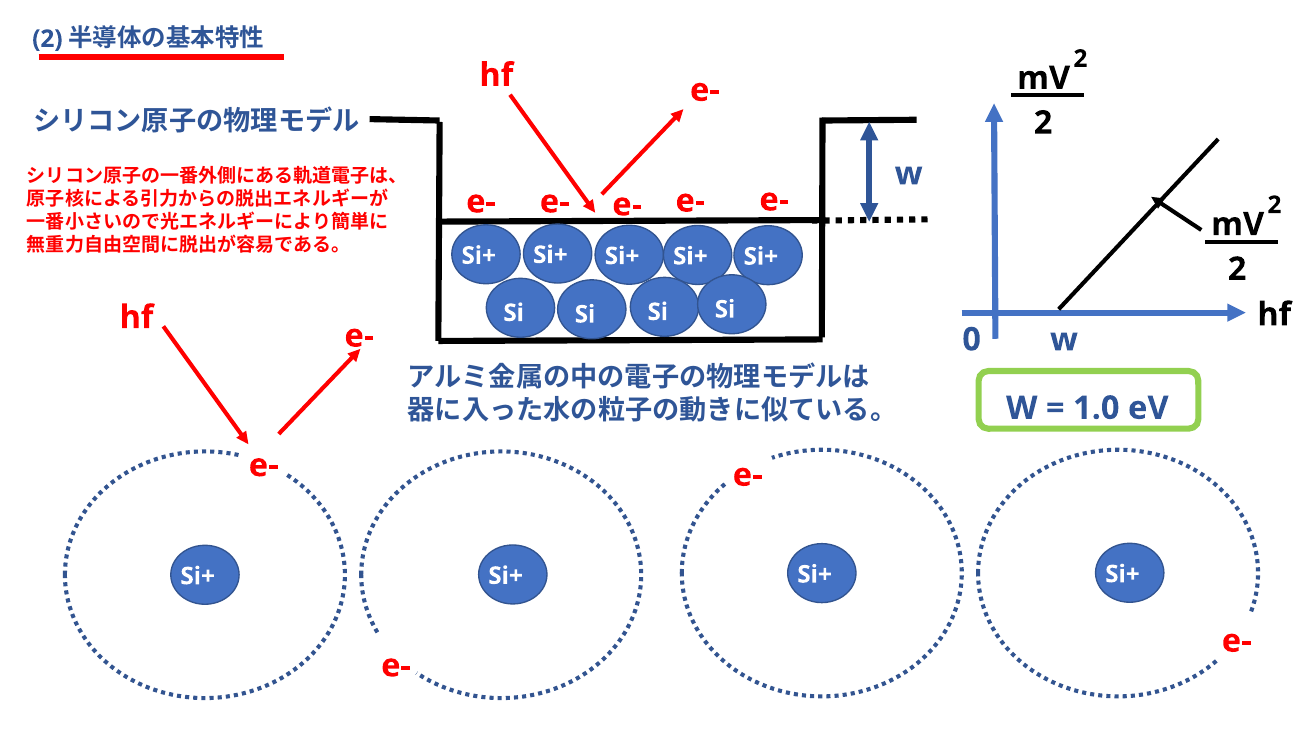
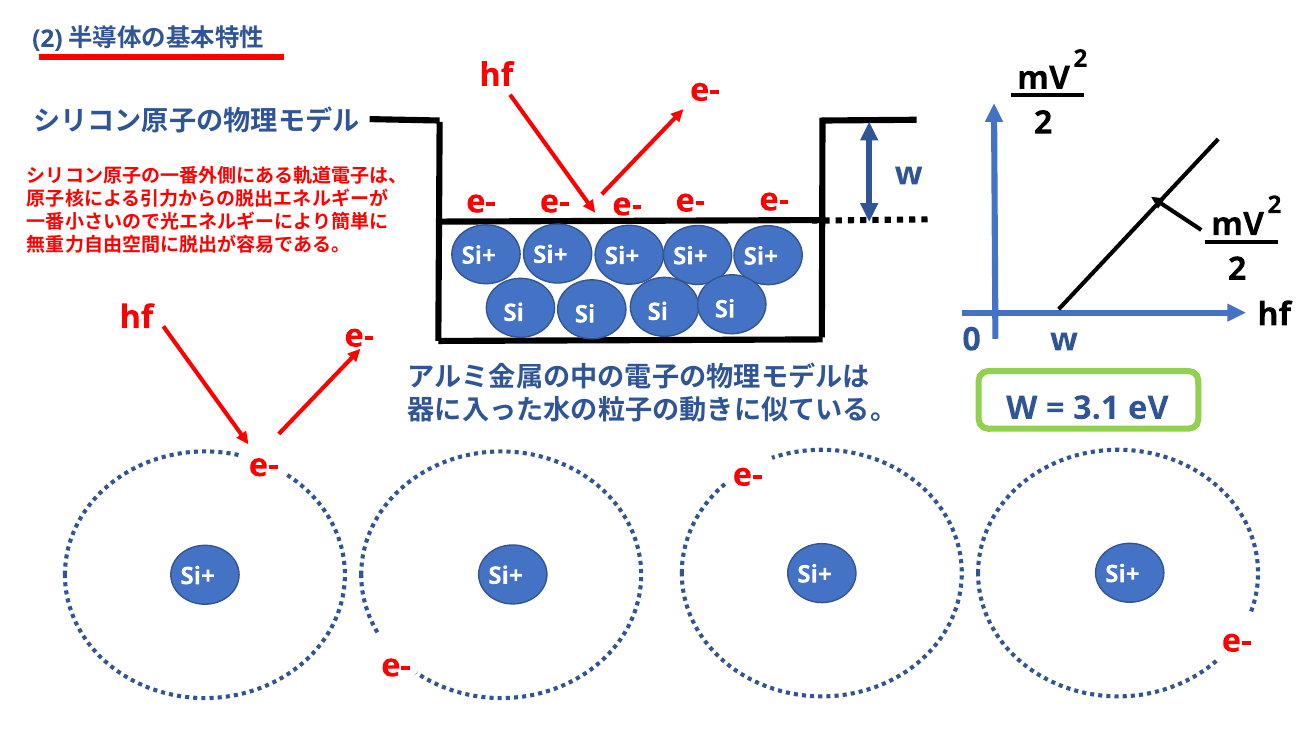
1.0: 1.0 -> 3.1 (1096, 408)
